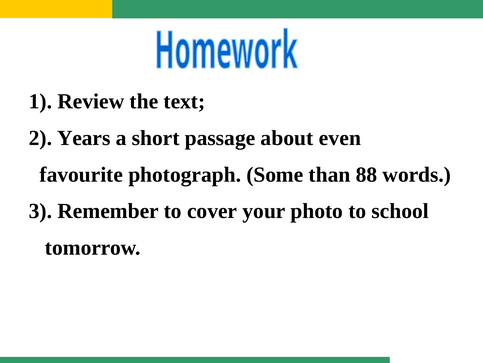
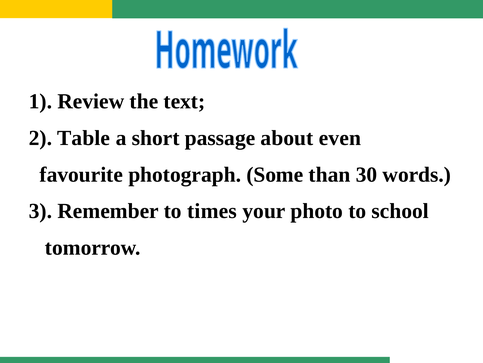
Years: Years -> Table (84, 138)
88: 88 -> 30 (366, 174)
cover: cover -> times (212, 211)
